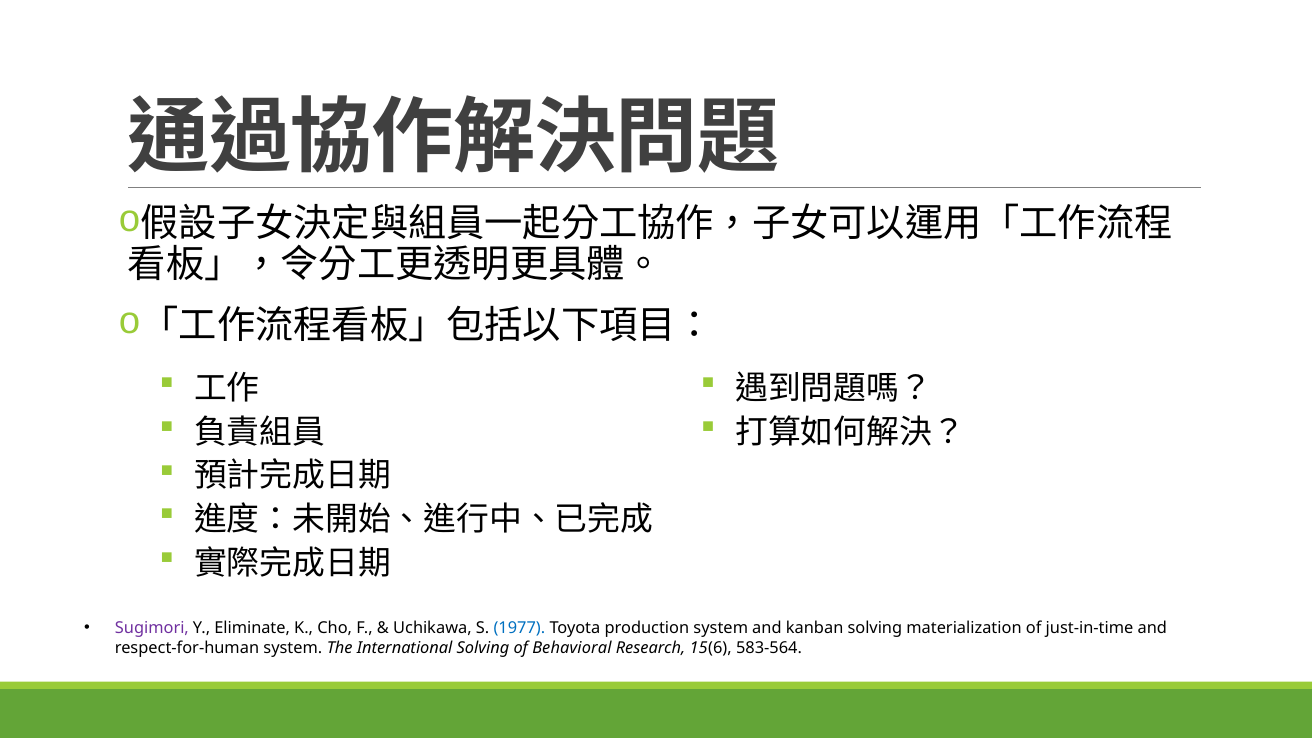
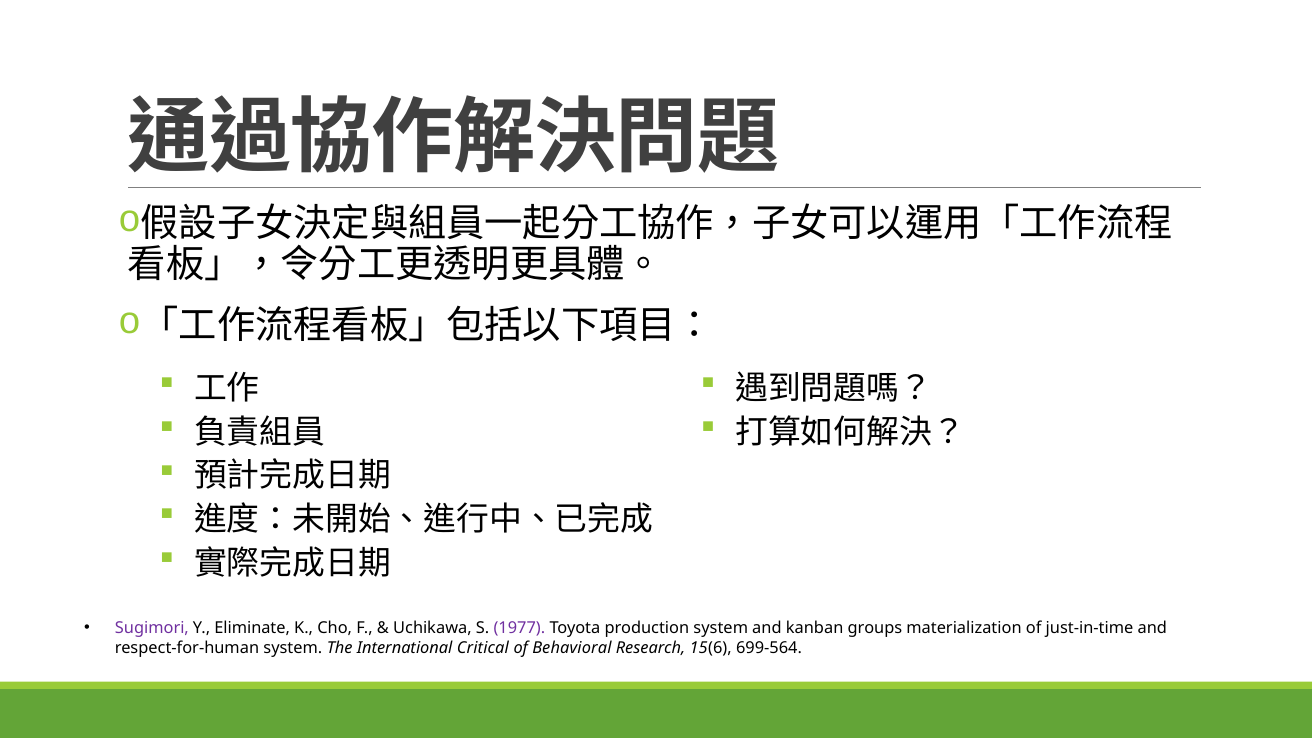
1977 colour: blue -> purple (519, 628)
kanban solving: solving -> groups (875, 628)
International Solving: Solving -> Critical (483, 648)
583-564: 583-564 -> 699-564 (769, 648)
